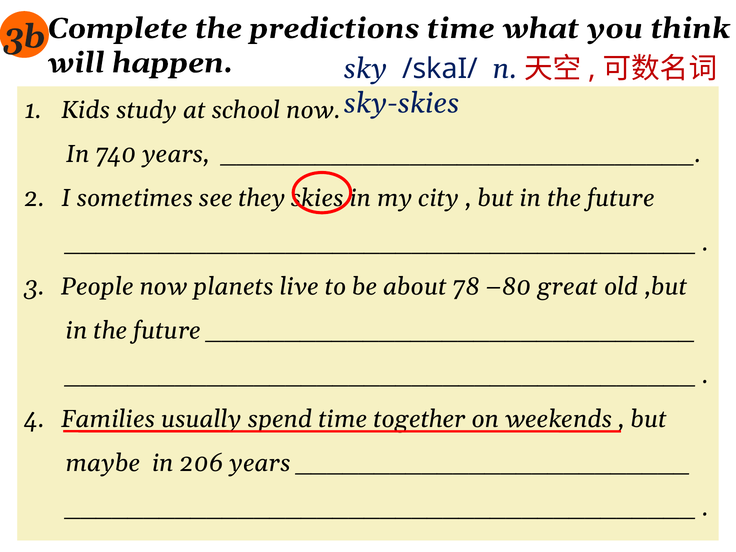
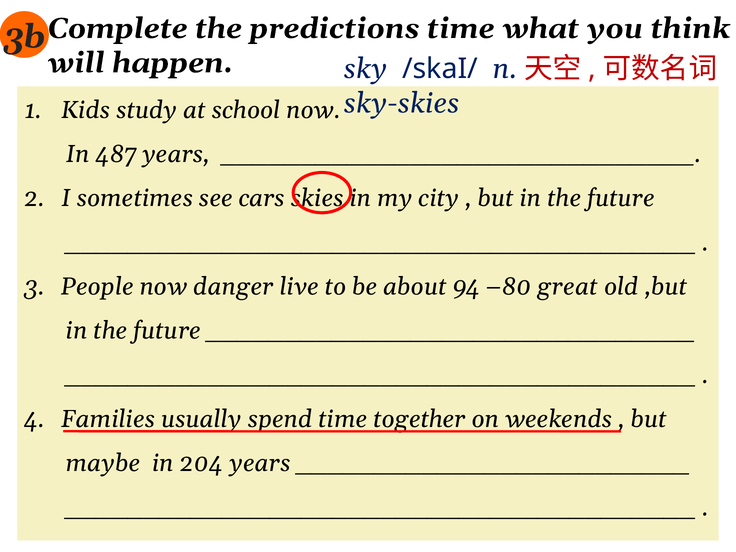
740: 740 -> 487 (116, 154)
they: they -> cars (262, 198)
planets: planets -> danger (233, 287)
78: 78 -> 94 (466, 287)
206: 206 -> 204 (202, 463)
